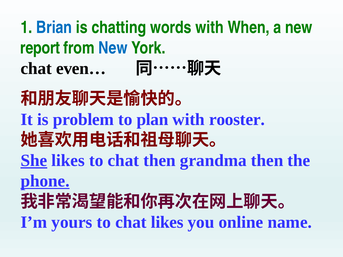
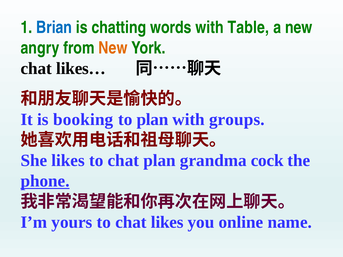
When: When -> Table (248, 27)
report: report -> angry (40, 48)
New colour: blue -> orange (113, 48)
even…: even… -> likes… (81, 69)
problem: problem -> booking (83, 119)
rooster: rooster -> groups (237, 119)
She underline: present -> none (34, 161)
chat then: then -> plan (160, 161)
grandma then: then -> cock (267, 161)
